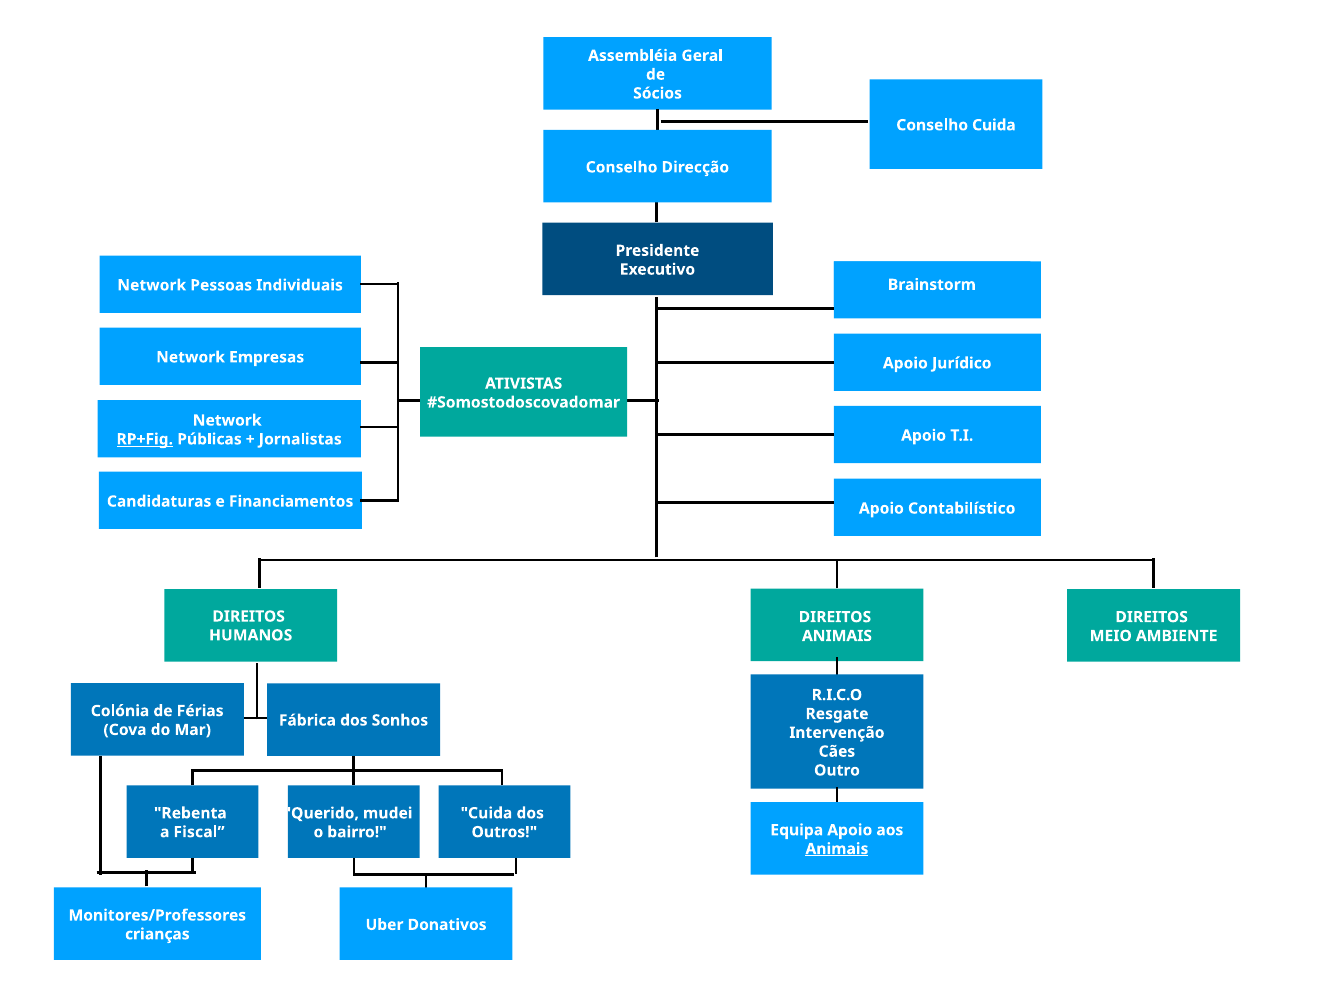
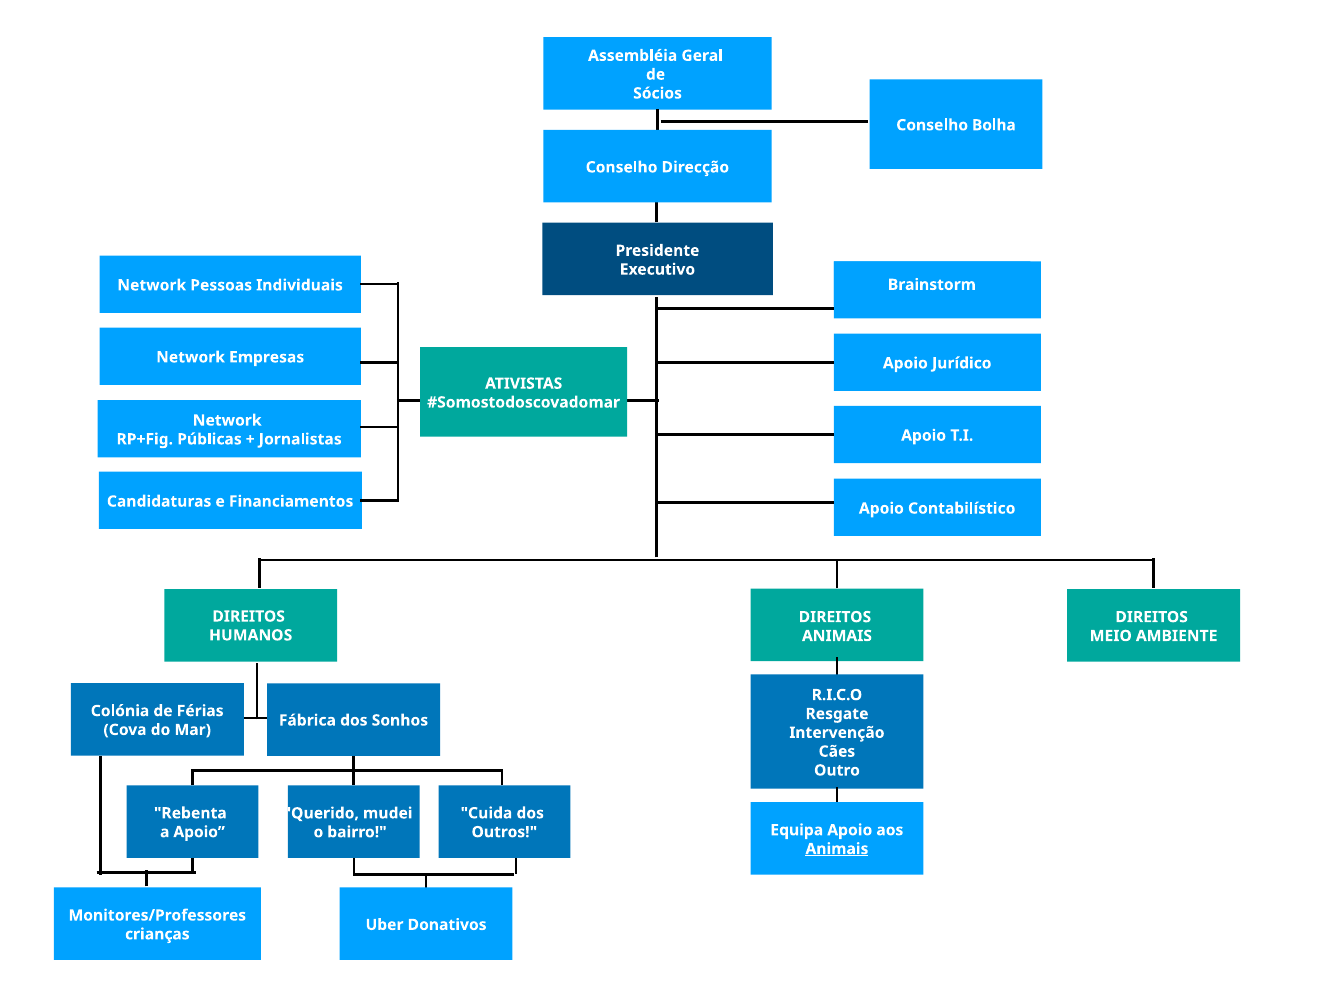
Conselho Cuida: Cuida -> Bolha (994, 125)
RP+Fig underline: present -> none (145, 439)
a Fiscal: Fiscal -> Apoio (199, 832)
